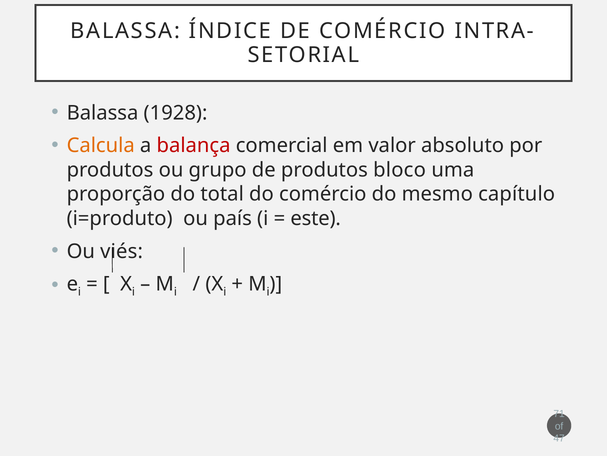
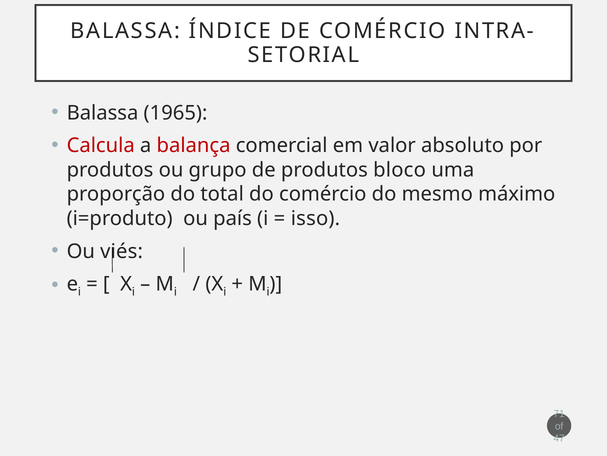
1928: 1928 -> 1965 (176, 113)
Calcula colour: orange -> red (101, 145)
capítulo: capítulo -> máximo (517, 194)
este: este -> isso (315, 218)
